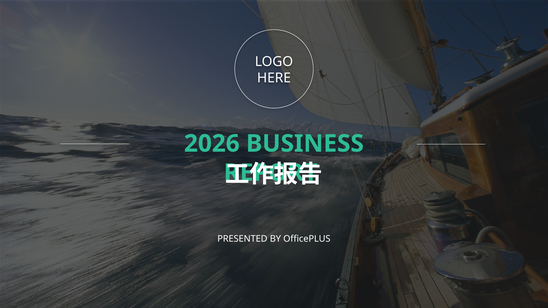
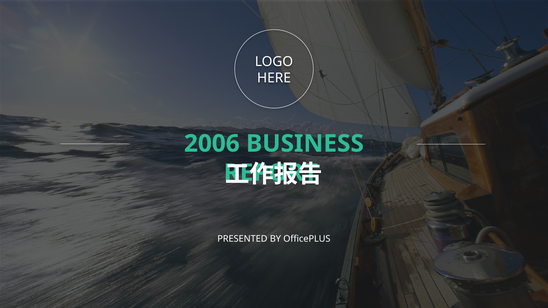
2026: 2026 -> 2006 (212, 144)
